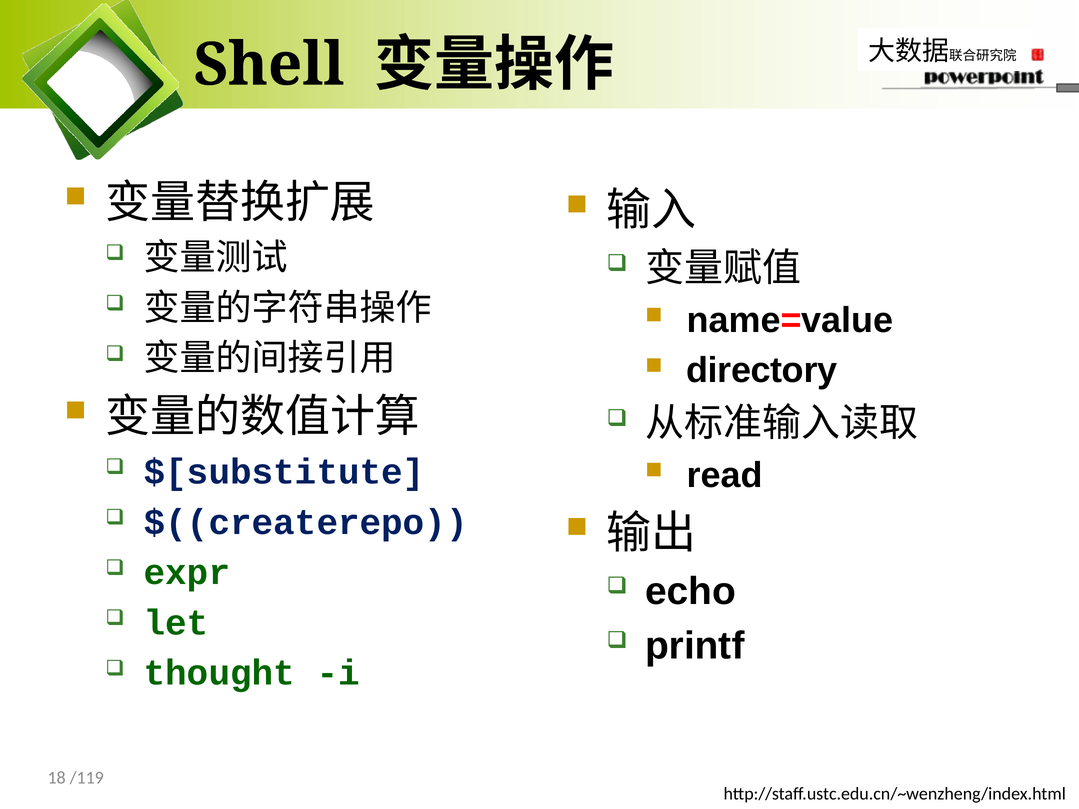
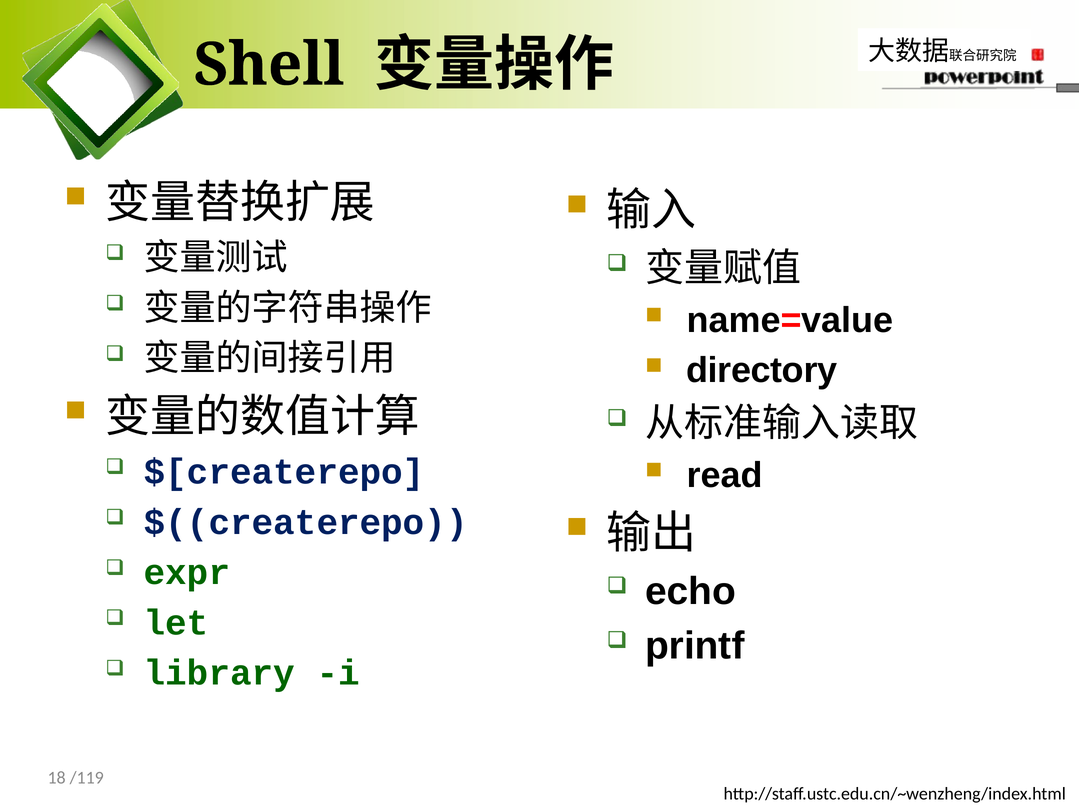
$[substitute: $[substitute -> $[createrepo (284, 472)
thought: thought -> library (219, 673)
